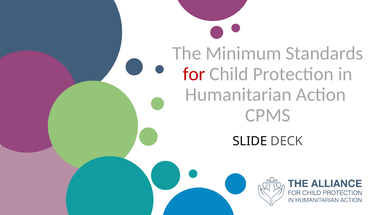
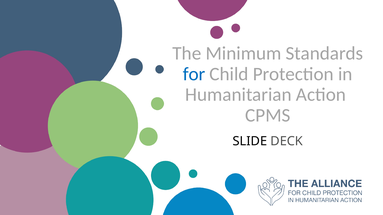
for colour: red -> blue (194, 74)
